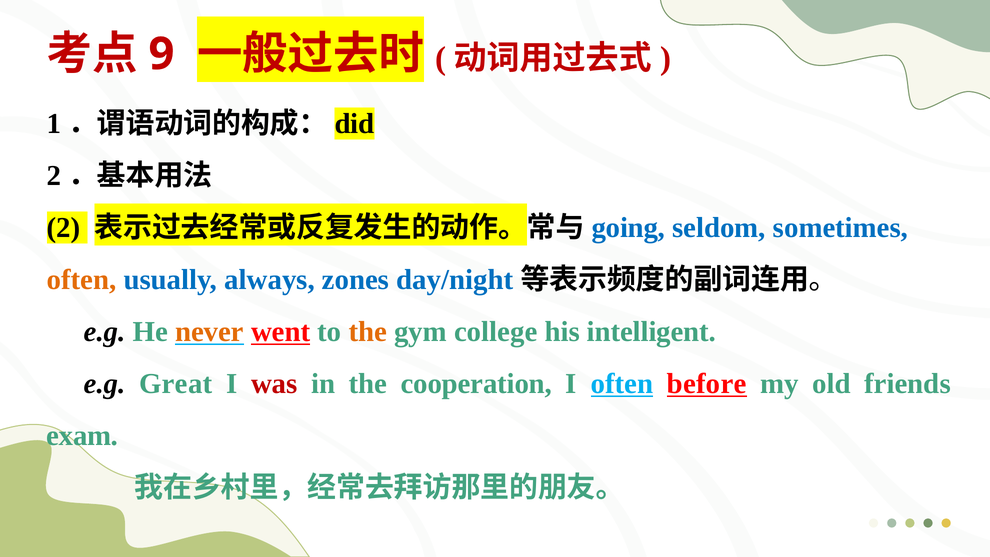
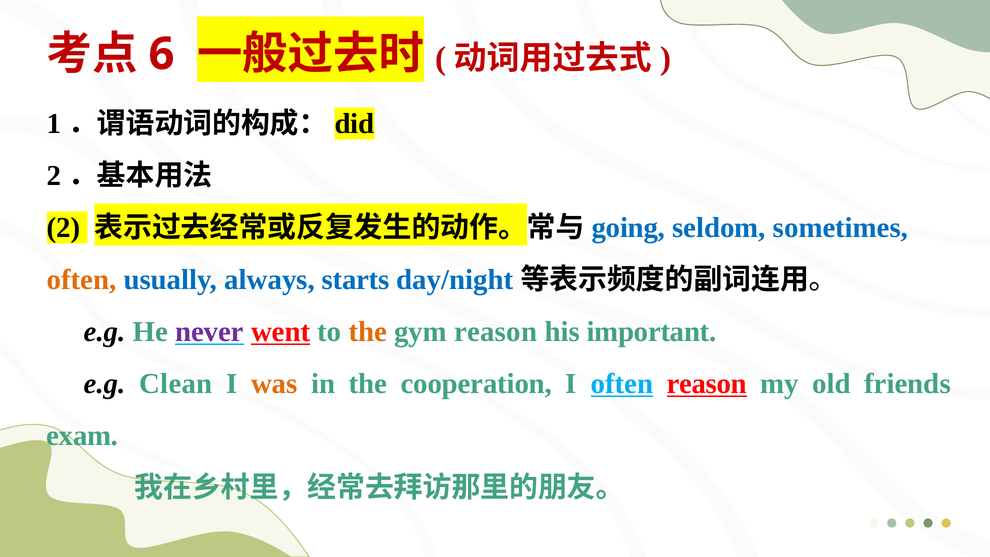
9: 9 -> 6 (161, 54)
zones: zones -> starts (356, 280)
never colour: orange -> purple (209, 332)
gym college: college -> reason (496, 332)
intelligent: intelligent -> important (652, 332)
Great: Great -> Clean (176, 384)
was colour: red -> orange (274, 384)
often before: before -> reason (707, 384)
